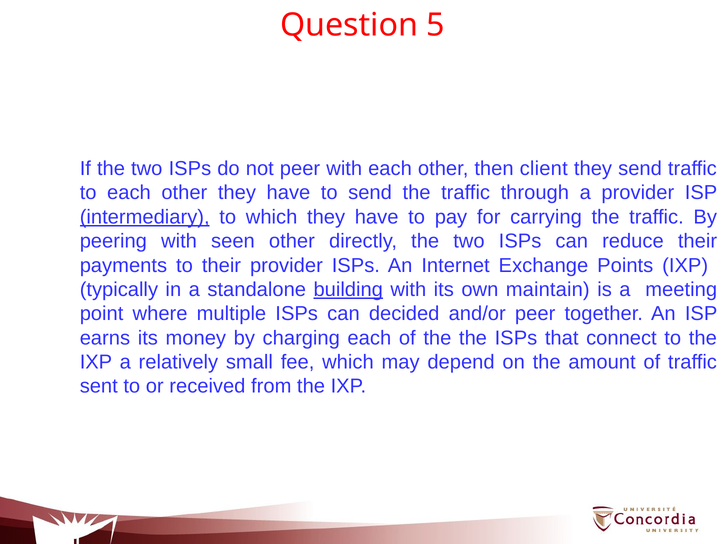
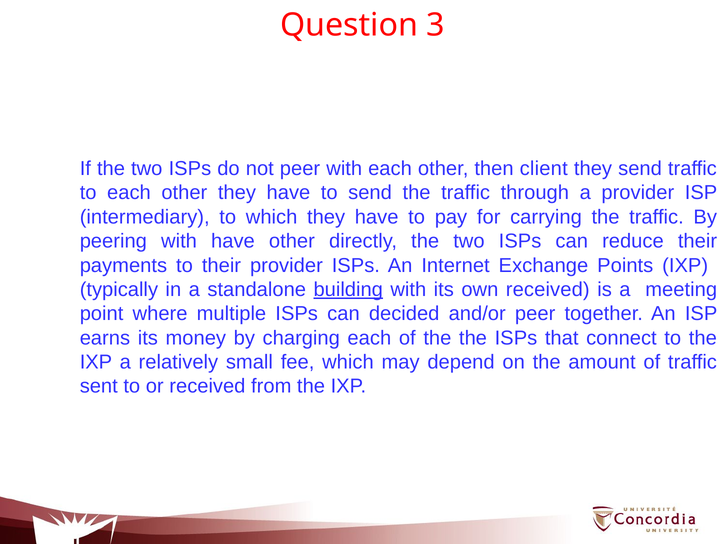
5: 5 -> 3 (436, 25)
intermediary underline: present -> none (145, 217)
with seen: seen -> have (233, 241)
own maintain: maintain -> received (548, 289)
